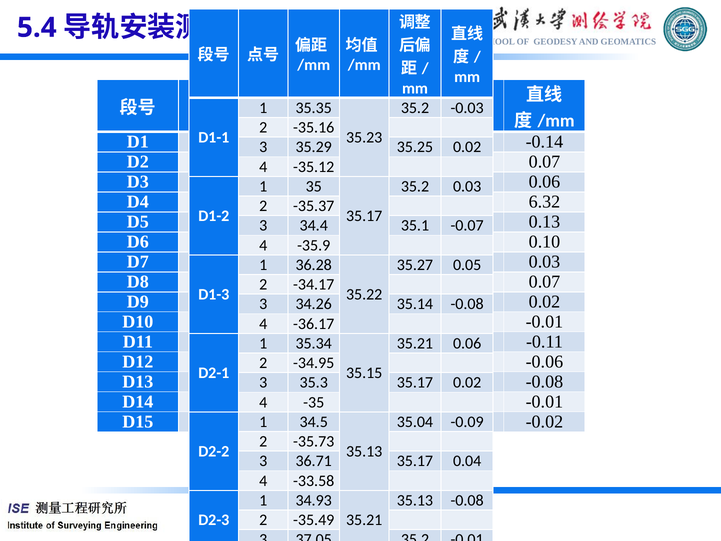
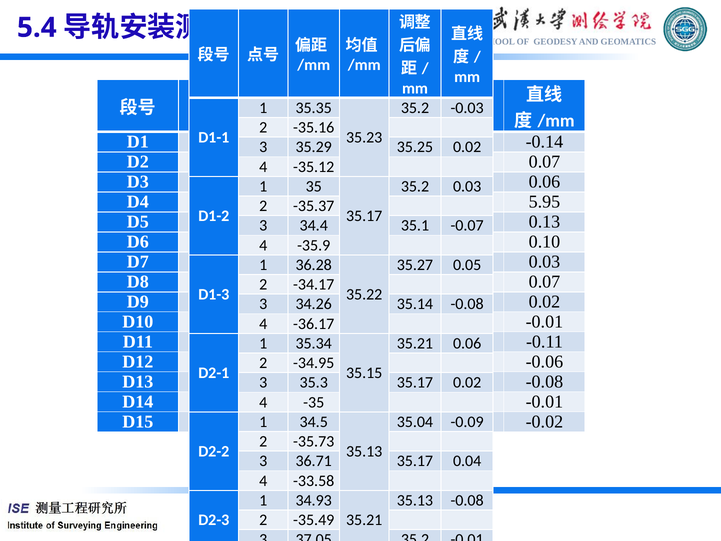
6.32: 6.32 -> 5.95 (544, 202)
